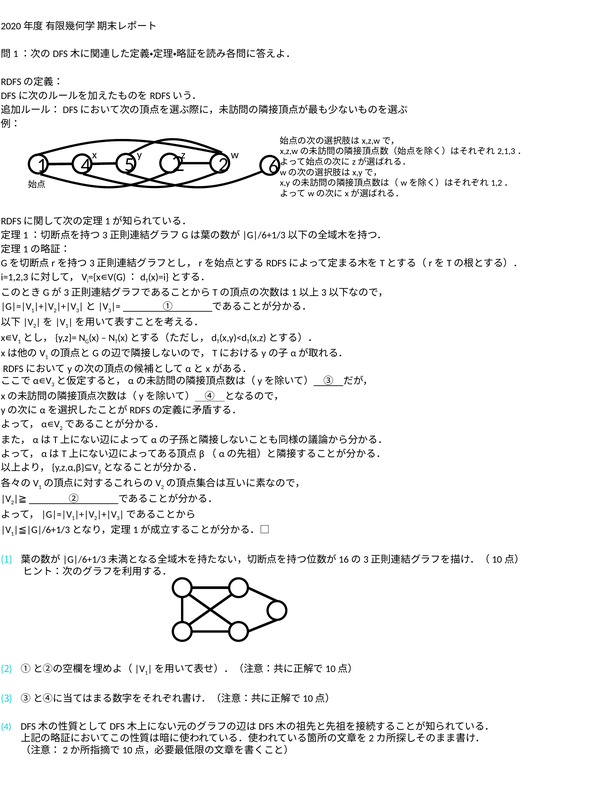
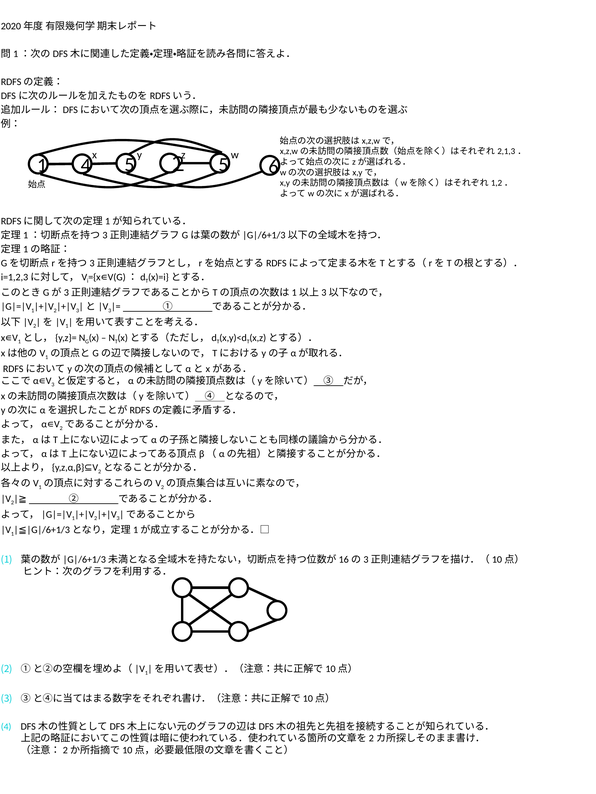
2: 2 -> 5 (224, 165)
